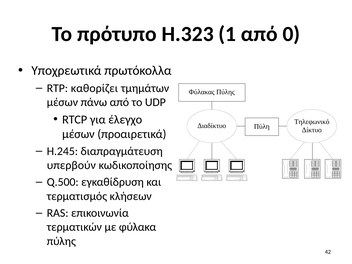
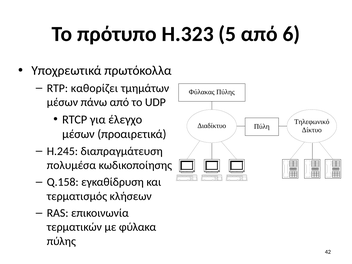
1: 1 -> 5 (227, 34)
0: 0 -> 6 (291, 34)
υπερβούν: υπερβούν -> πολυμέσα (71, 165)
Q.500: Q.500 -> Q.158 (63, 182)
